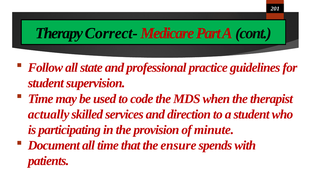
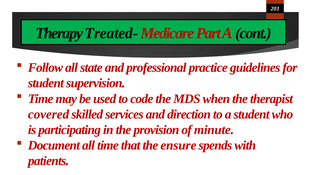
Correct-: Correct- -> Treated- (111, 33)
actually: actually -> covered (49, 114)
